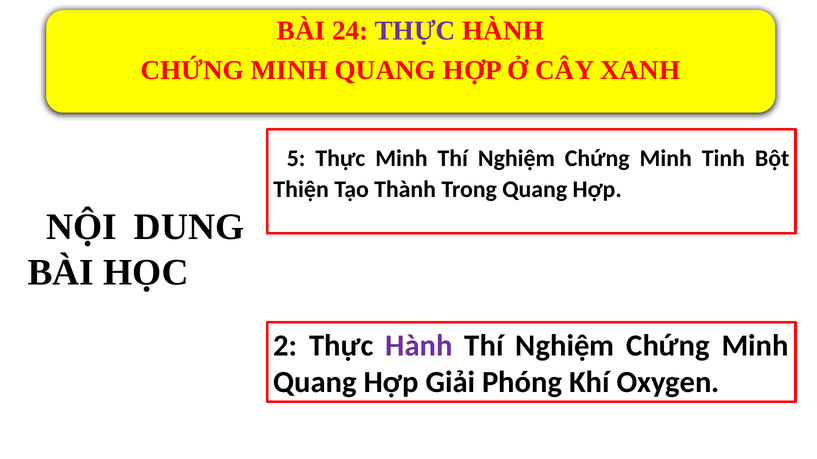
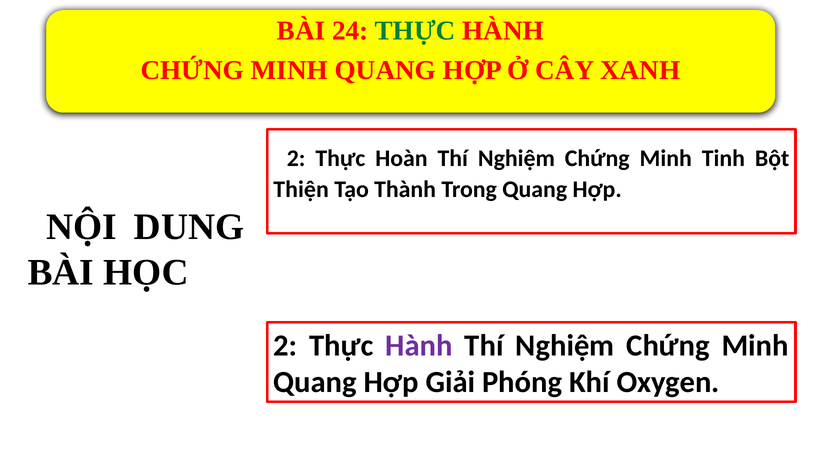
THỰC colour: purple -> green (415, 31)
5: 5 -> 2 (296, 159)
Thực Minh: Minh -> Hoàn (401, 159)
